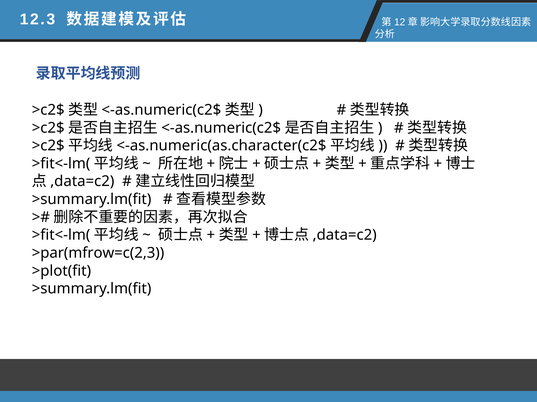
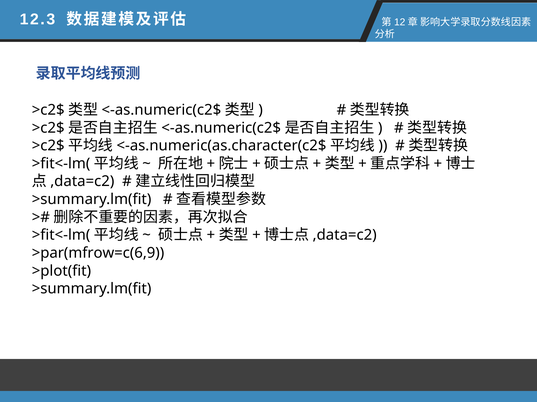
>par(mfrow=c(2,3: >par(mfrow=c(2,3 -> >par(mfrow=c(6,9 (98, 253)
